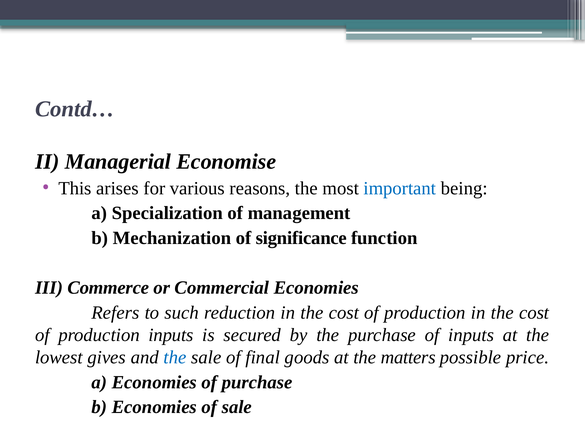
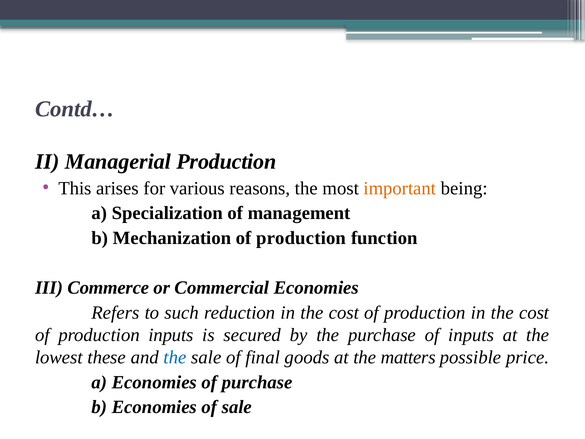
Managerial Economise: Economise -> Production (226, 161)
important colour: blue -> orange (400, 188)
Mechanization of significance: significance -> production (301, 238)
gives: gives -> these (107, 357)
